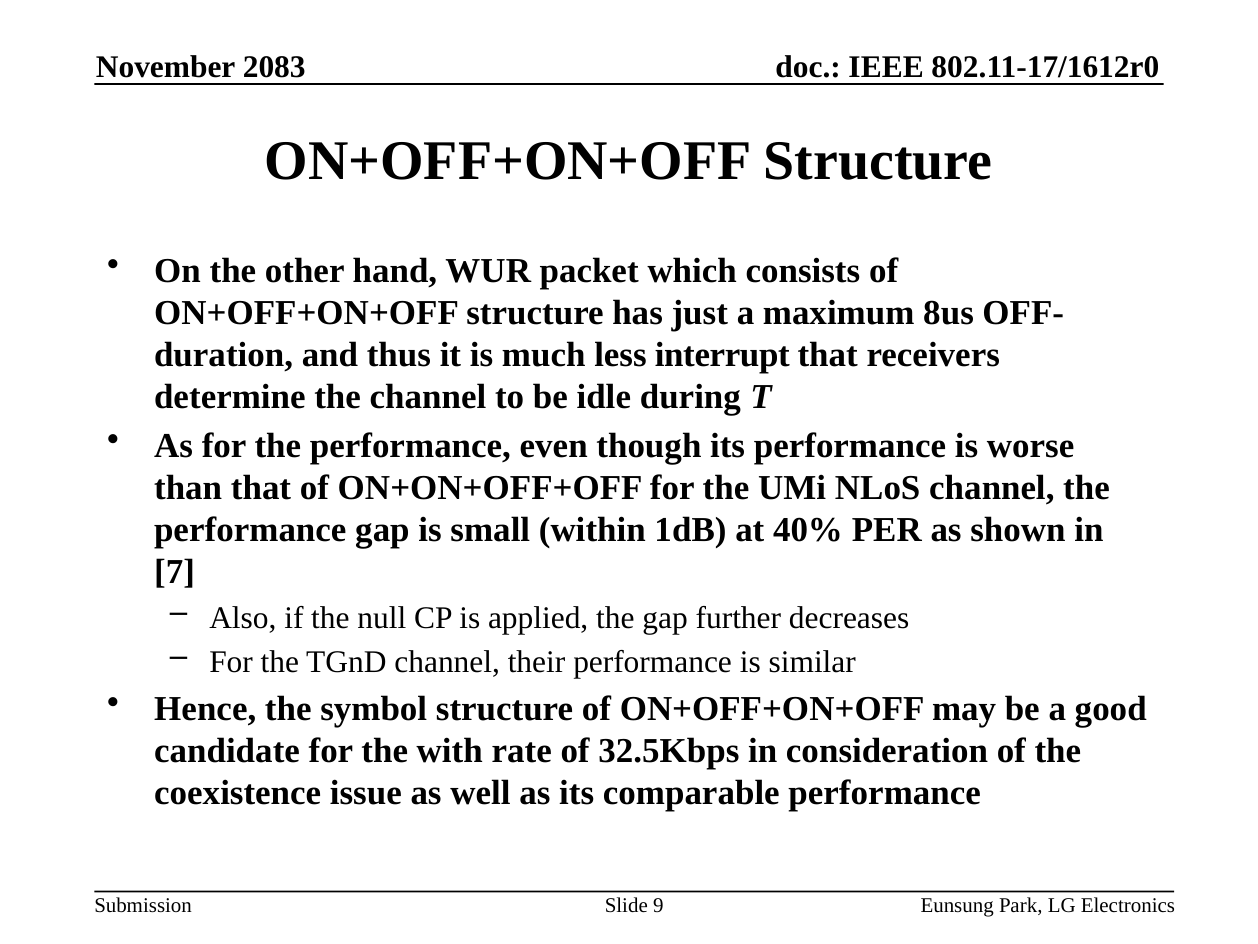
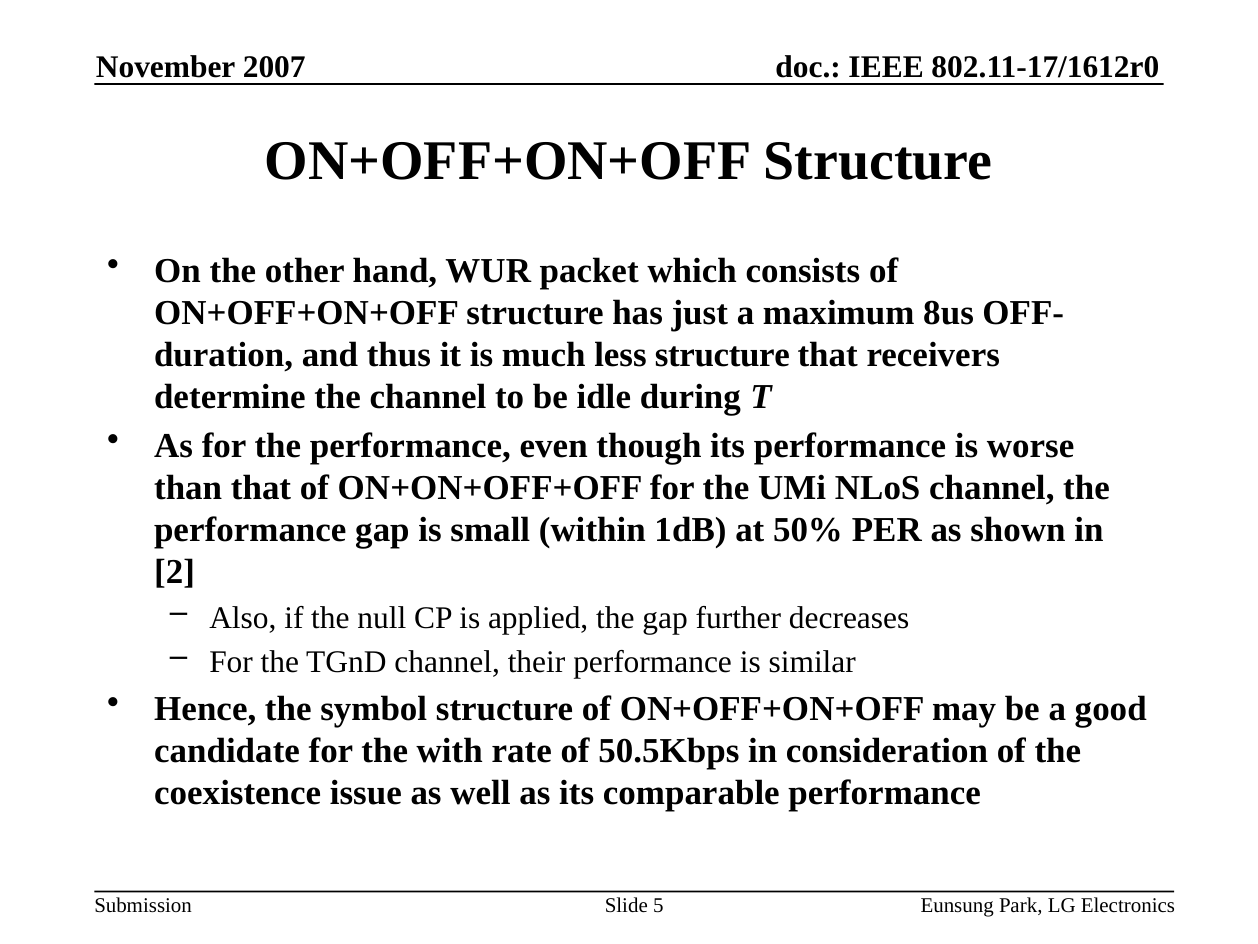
2083: 2083 -> 2007 (274, 67)
less interrupt: interrupt -> structure (722, 355)
40%: 40% -> 50% (808, 530)
7: 7 -> 2 (175, 571)
32.5Kbps: 32.5Kbps -> 50.5Kbps (669, 750)
9: 9 -> 5 (658, 905)
